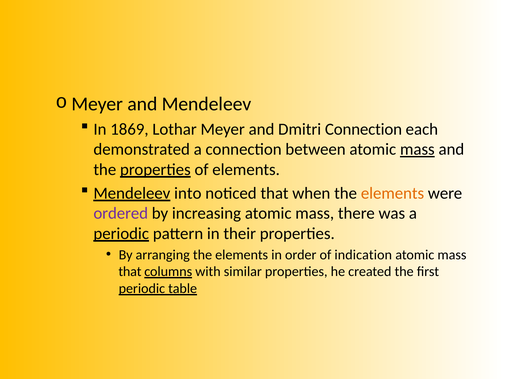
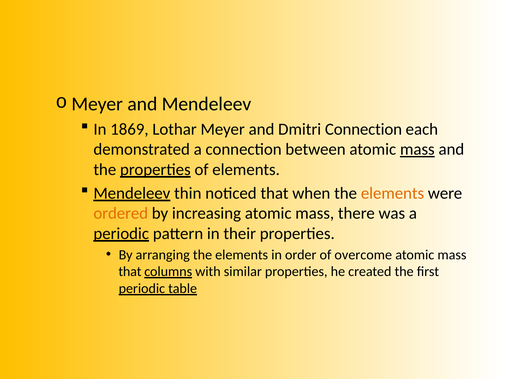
into: into -> thin (188, 193)
ordered colour: purple -> orange (121, 213)
indication: indication -> overcome (363, 255)
